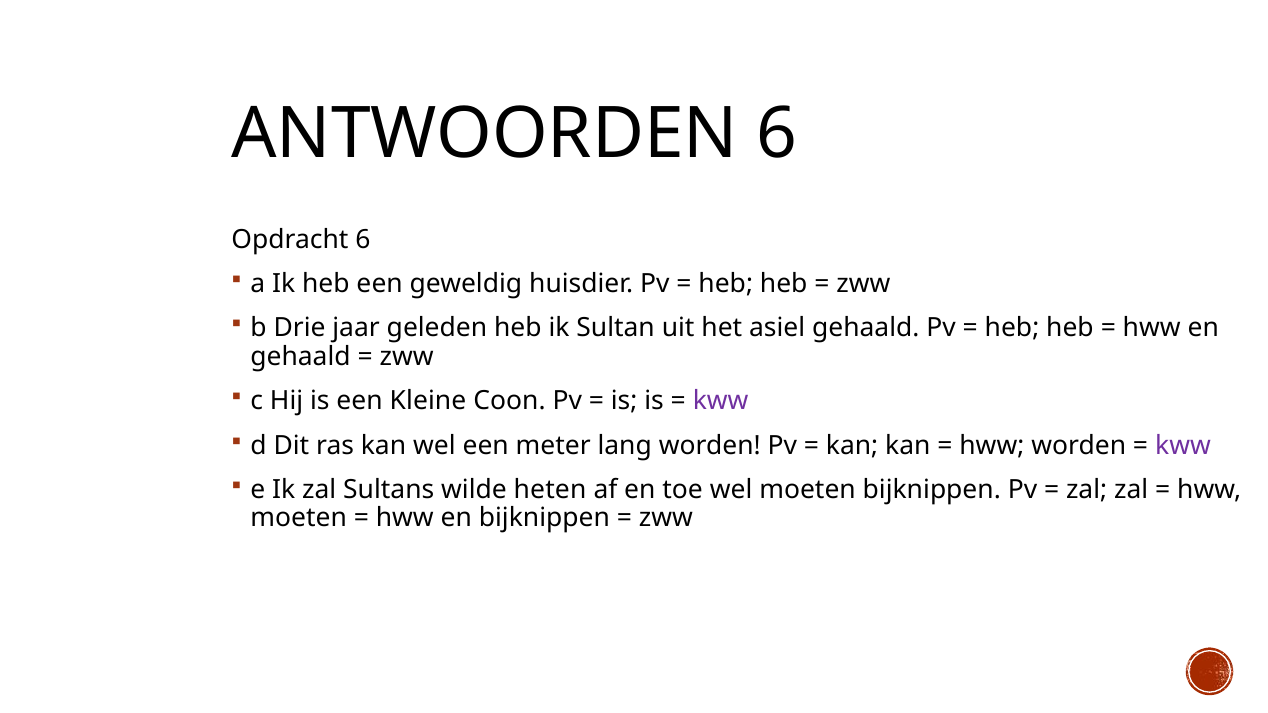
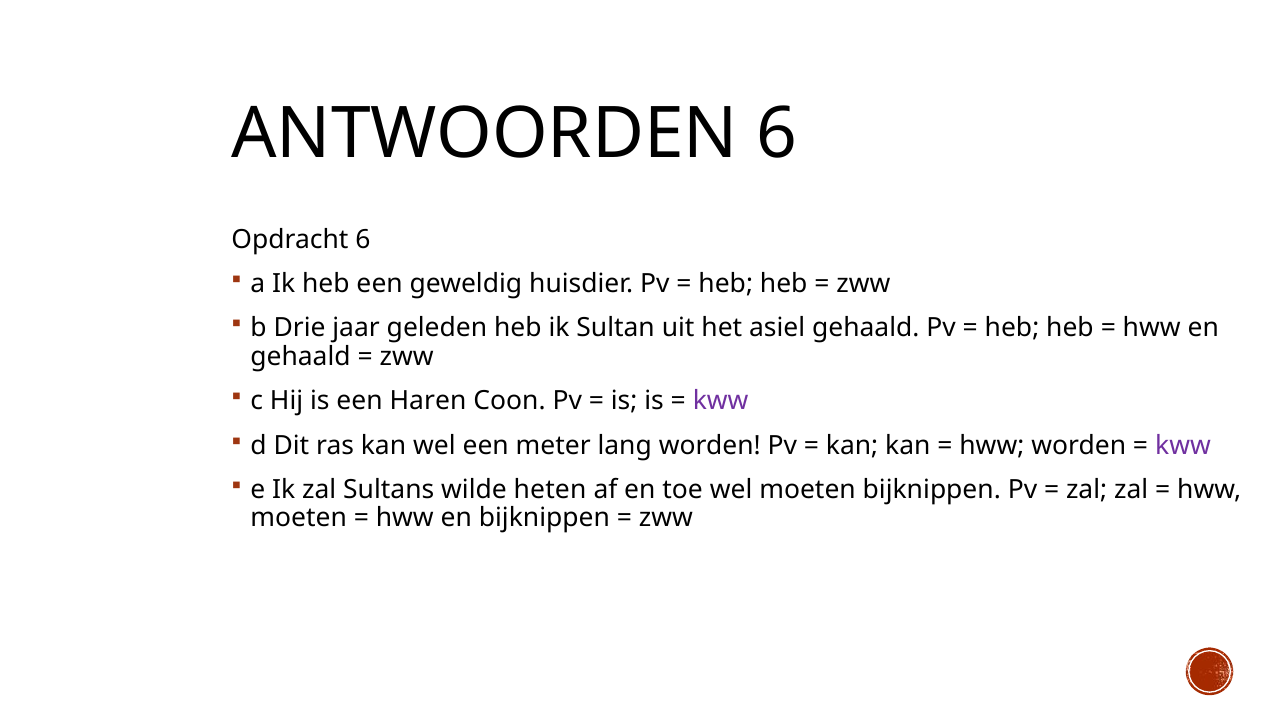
Kleine: Kleine -> Haren (428, 401)
